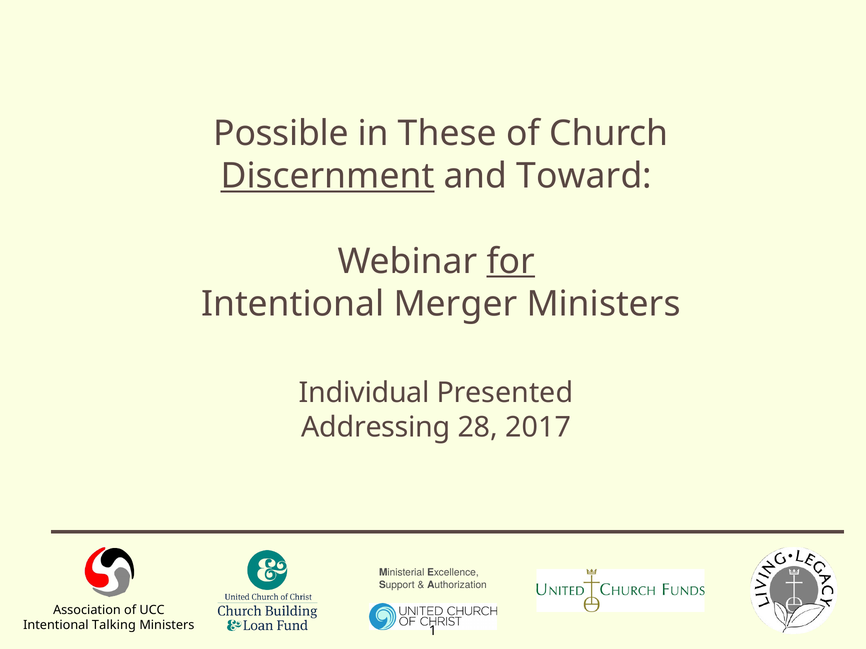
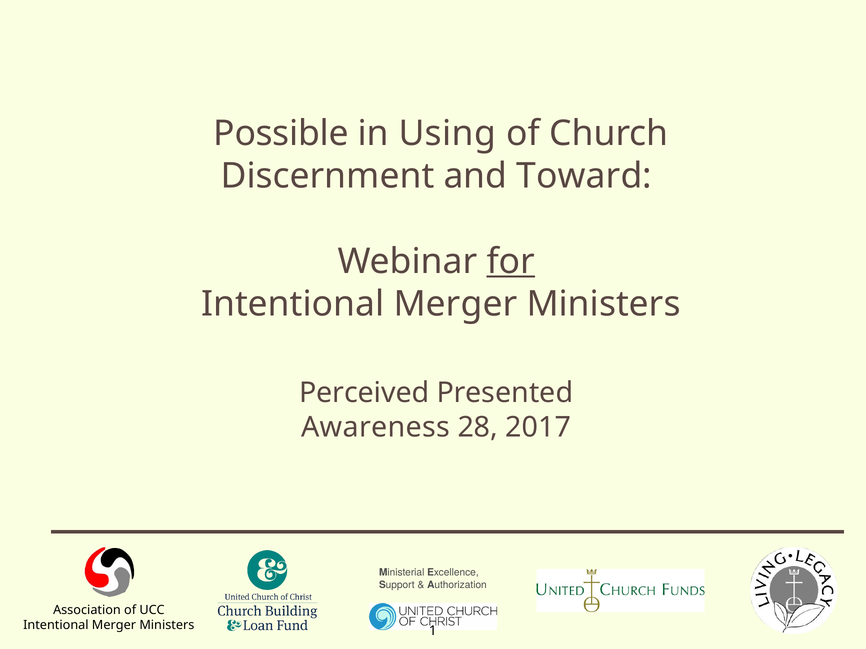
These: These -> Using (447, 134)
Discernment underline: present -> none (327, 176)
Individual: Individual -> Perceived (364, 393)
Addressing: Addressing -> Awareness (376, 428)
Talking: Talking -> Merger (114, 626)
